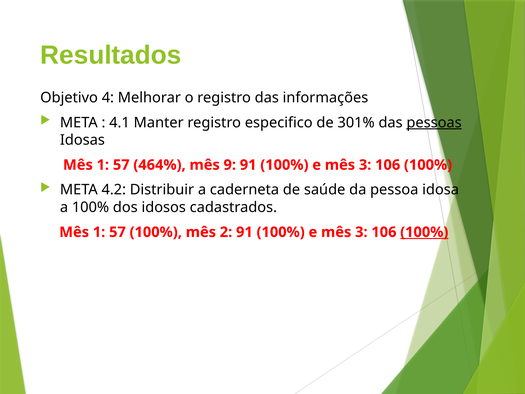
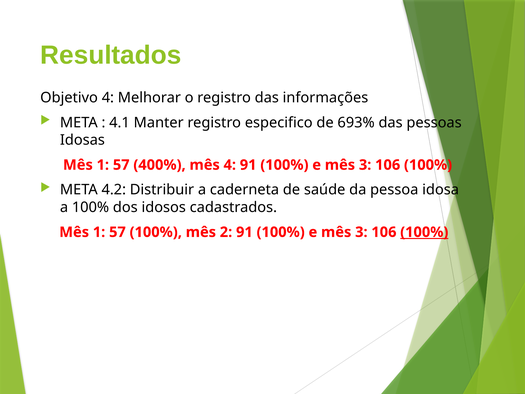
301%: 301% -> 693% (356, 122)
pessoas underline: present -> none (434, 122)
464%: 464% -> 400% (160, 165)
mês 9: 9 -> 4 (230, 165)
